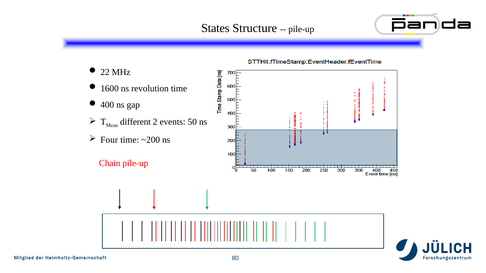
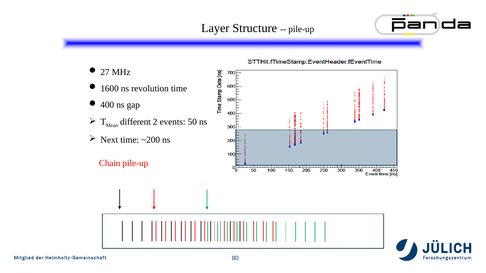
States: States -> Layer (215, 28)
22: 22 -> 27 (105, 72)
Four: Four -> Next (109, 140)
